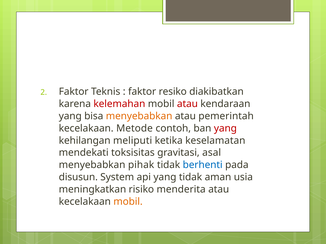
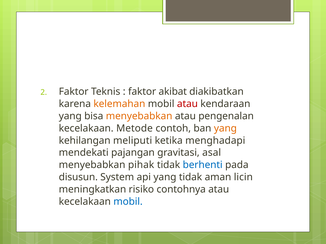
resiko: resiko -> akibat (173, 92)
kelemahan colour: red -> orange (119, 104)
pemerintah: pemerintah -> pengenalan (226, 116)
yang colour: red -> orange (225, 129)
keselamatan: keselamatan -> menghadapi (215, 141)
toksisitas: toksisitas -> pajangan (133, 153)
usia: usia -> licin (243, 177)
menderita: menderita -> contohnya (181, 190)
mobil colour: orange -> blue (128, 202)
